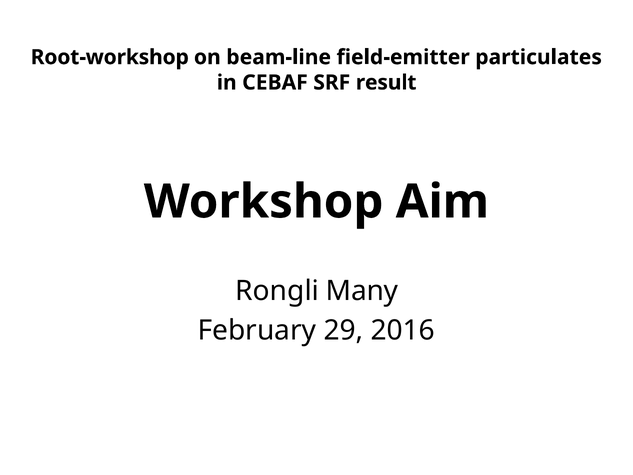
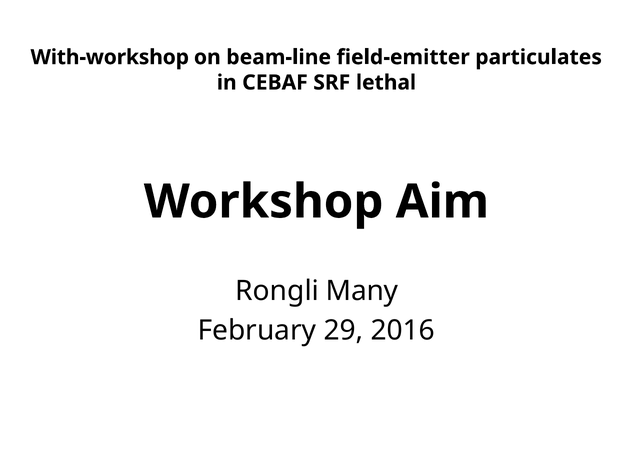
Root-workshop: Root-workshop -> With-workshop (110, 57)
result: result -> lethal (386, 83)
